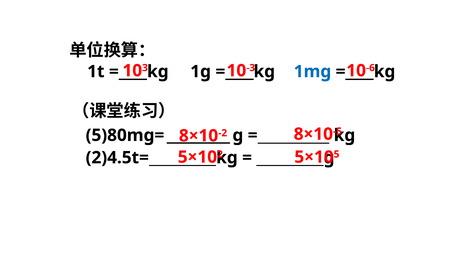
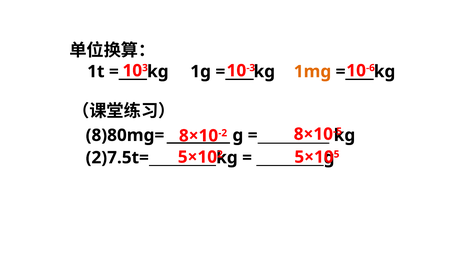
1mg colour: blue -> orange (313, 72)
5)80mg=: 5)80mg= -> 8)80mg= (125, 135)
2)4.5t=: 2)4.5t= -> 2)7.5t= (117, 158)
